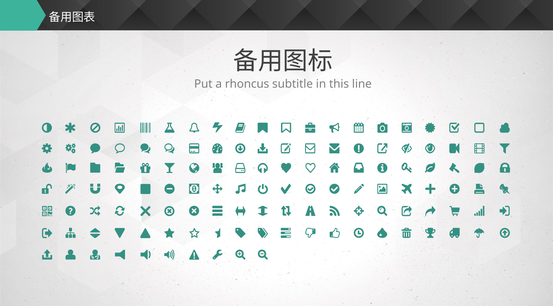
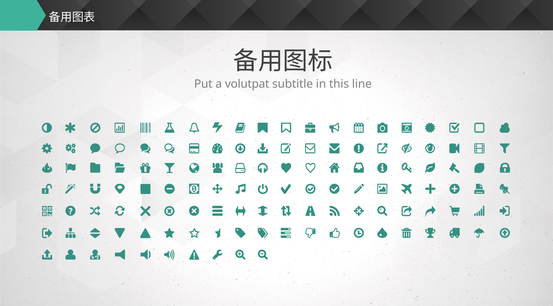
rhoncus: rhoncus -> volutpat (247, 84)
